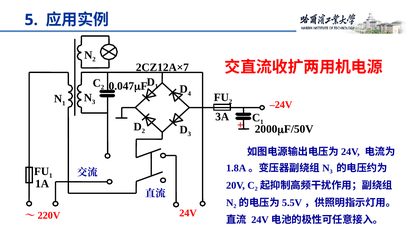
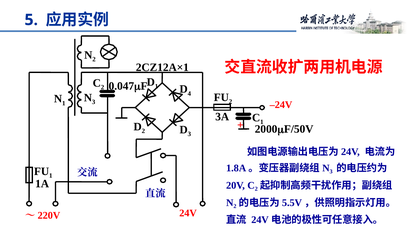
2CZ12A×7: 2CZ12A×7 -> 2CZ12A×1 (162, 67)
